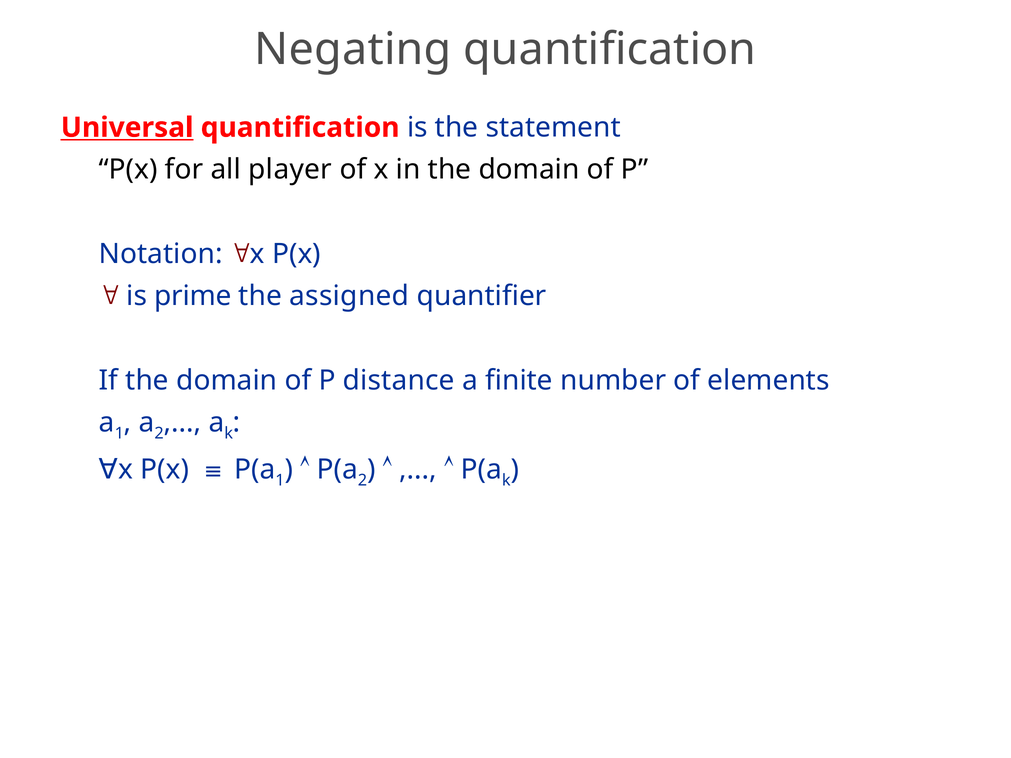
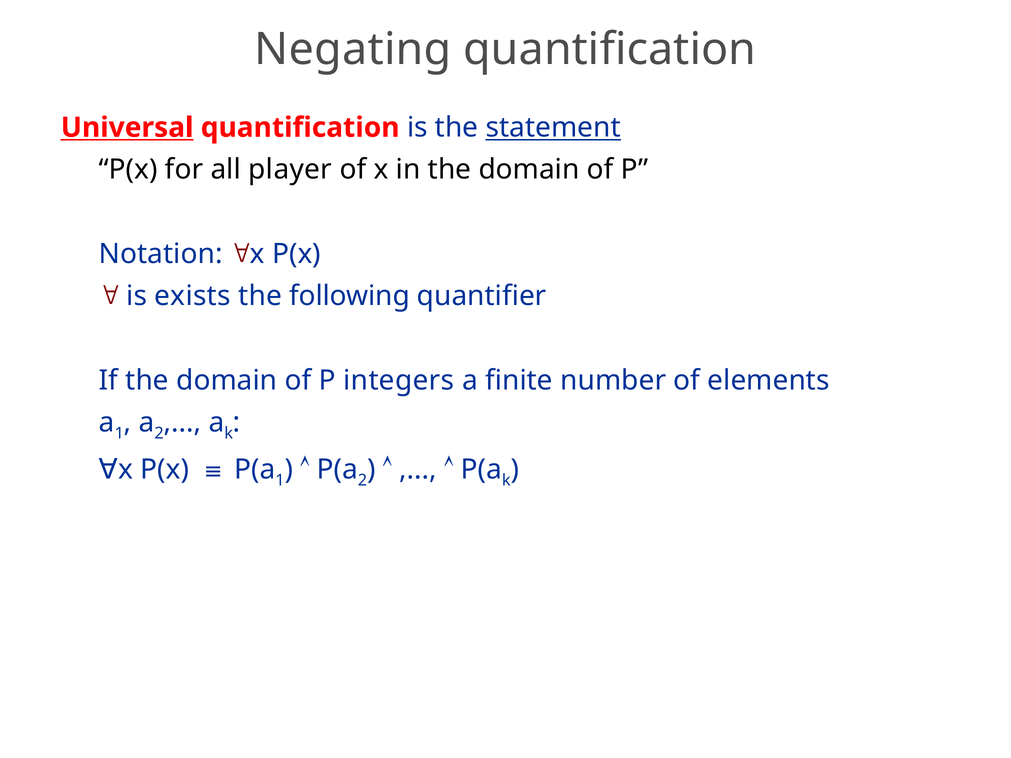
statement underline: none -> present (553, 128)
prime: prime -> exists (193, 296)
assigned: assigned -> following (350, 296)
distance: distance -> integers (399, 380)
